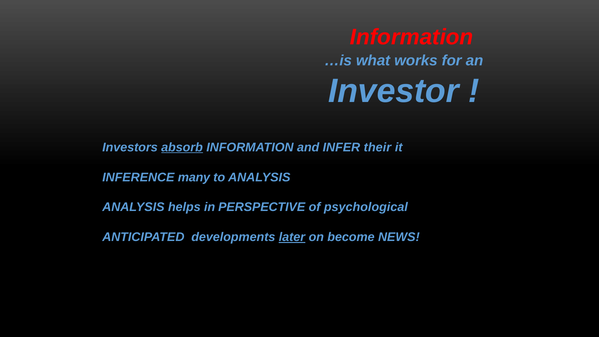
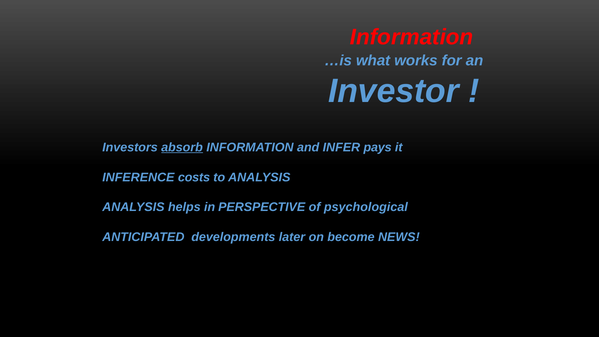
their: their -> pays (378, 147)
many: many -> costs (194, 177)
later underline: present -> none (292, 237)
